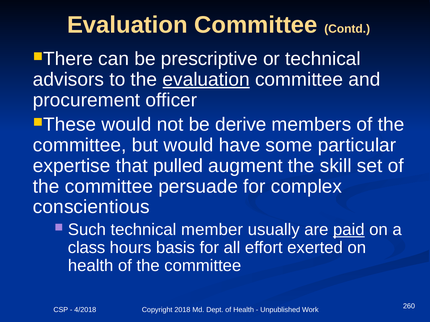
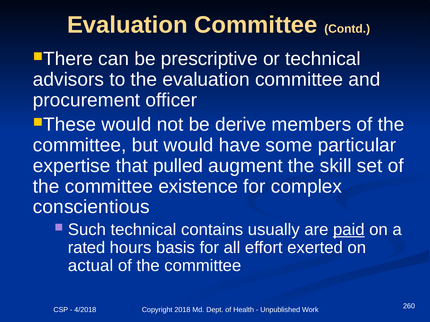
evaluation underline: present -> none (206, 80)
persuade: persuade -> existence (198, 187)
member: member -> contains (212, 230)
class: class -> rated (87, 248)
health: health -> actual (91, 266)
